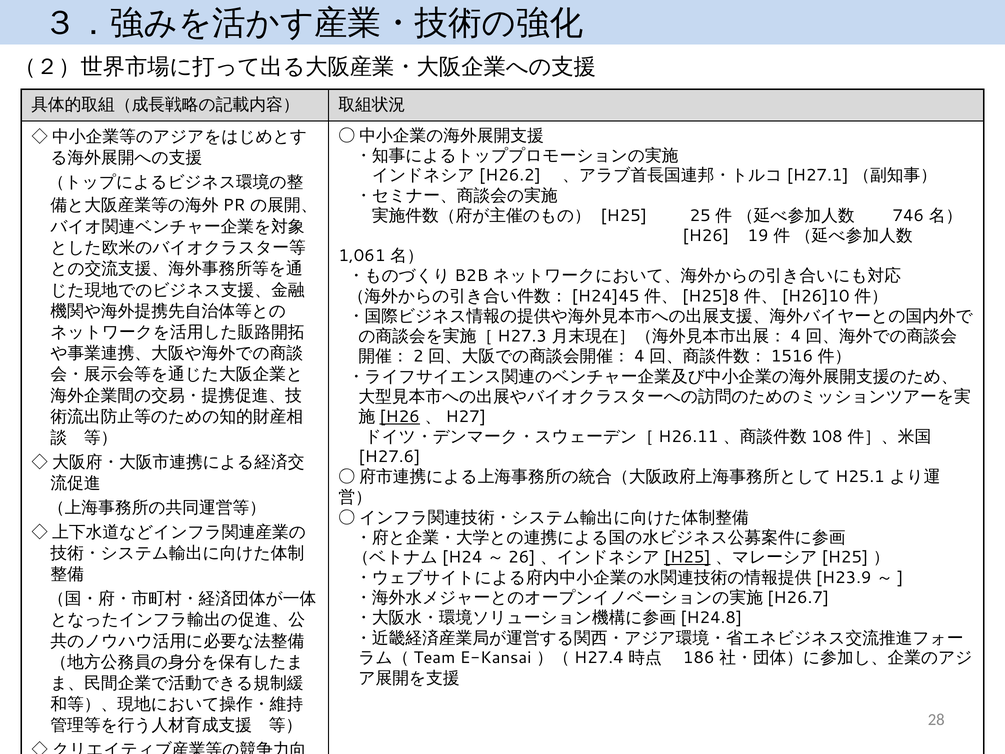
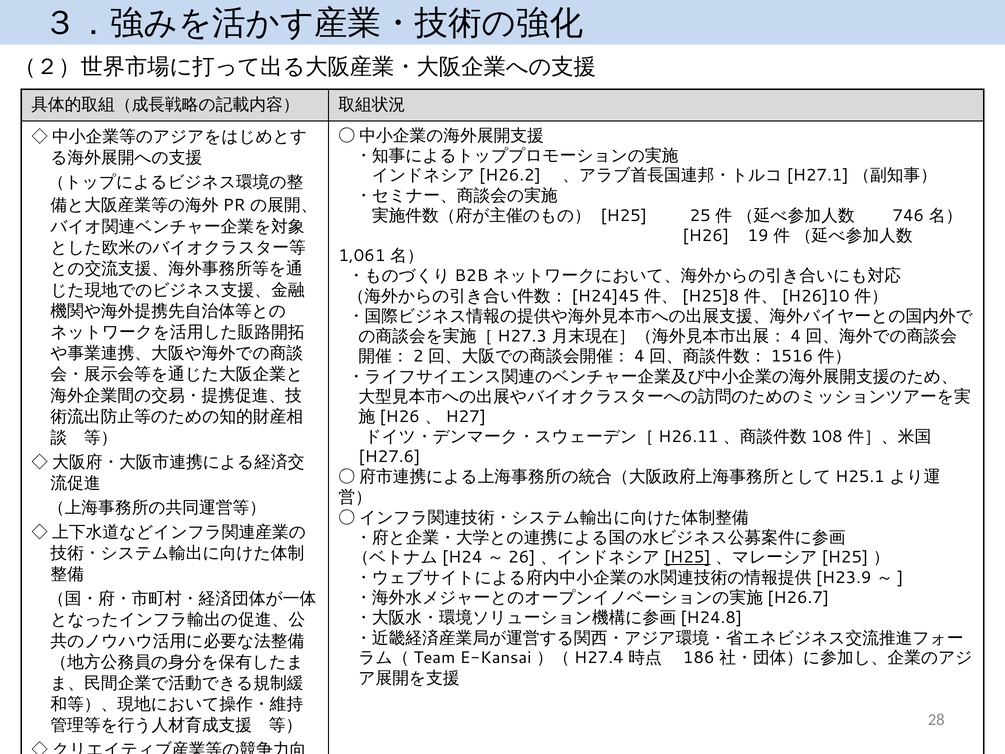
H26 underline: present -> none (400, 416)
